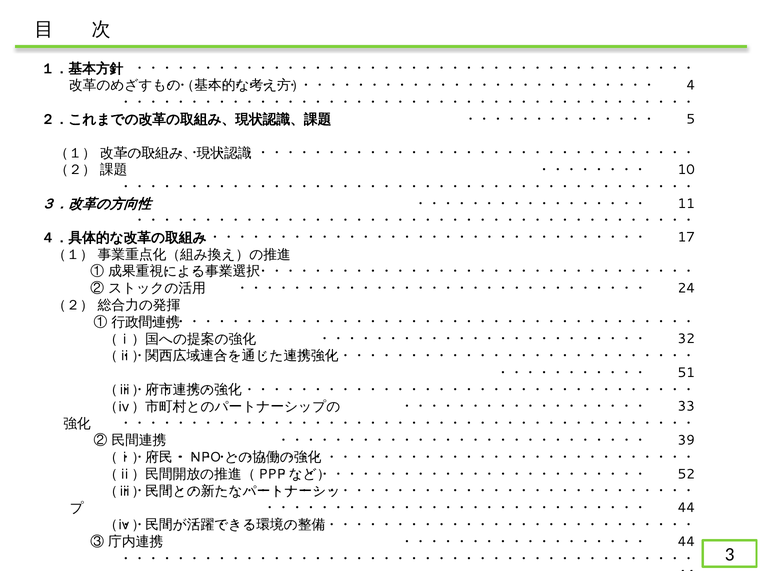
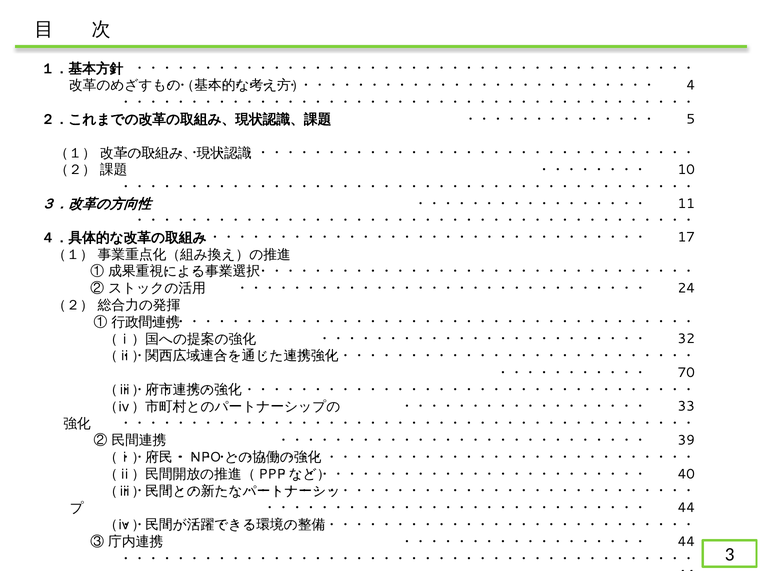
51: 51 -> 70 (686, 373)
52: 52 -> 40 (686, 474)
